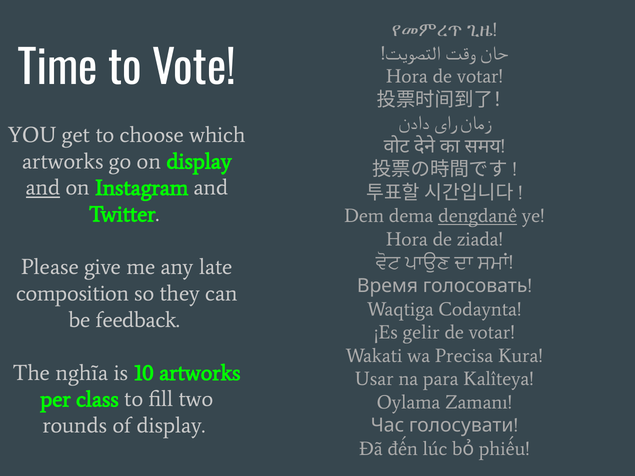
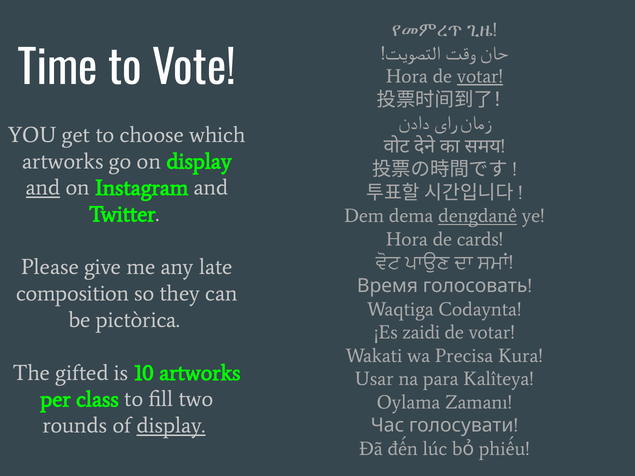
votar underline: none -> present (480, 77)
ziada: ziada -> cards (480, 239)
feedback: feedback -> pictòrica (138, 320)
gelir: gelir -> zaidi (421, 333)
nghĩa: nghĩa -> gifted (82, 373)
display underline: none -> present (171, 426)
